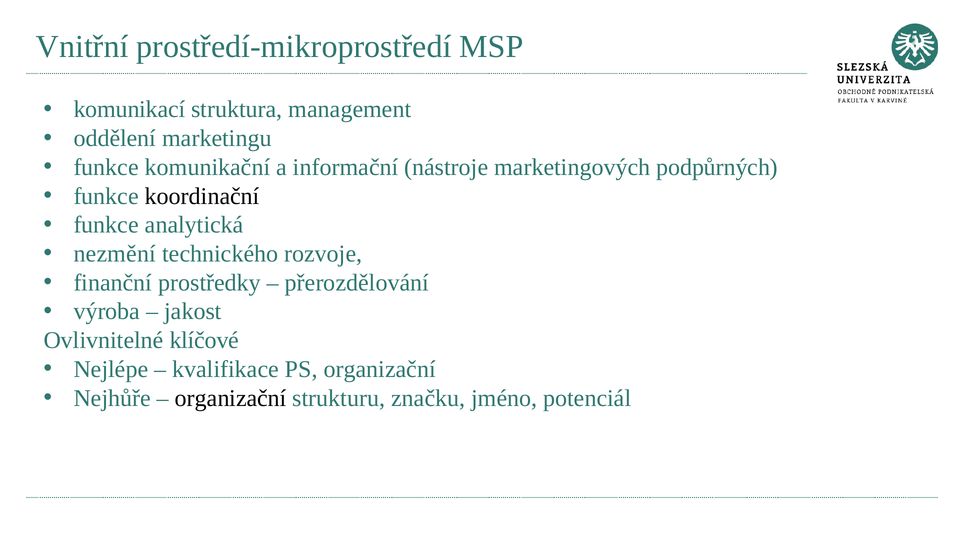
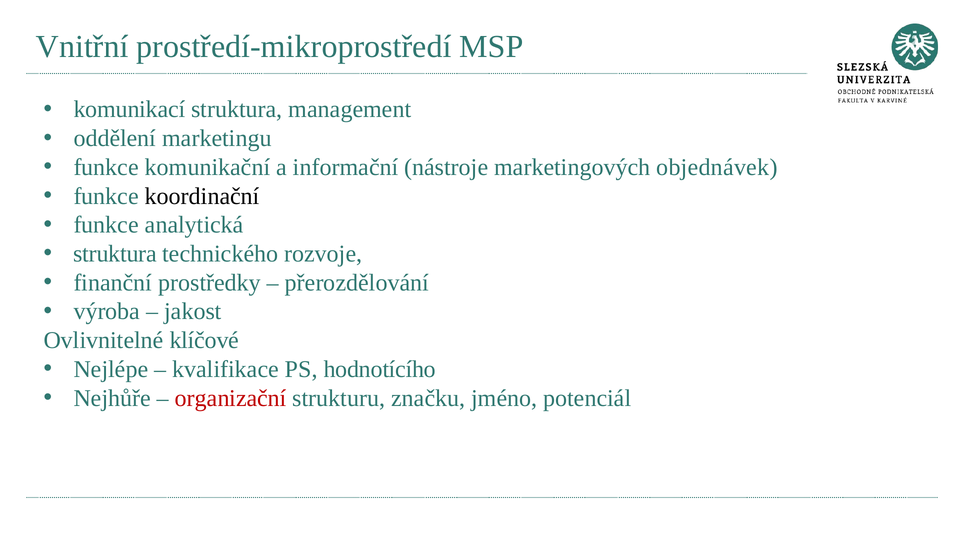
podpůrných: podpůrných -> objednávek (717, 167)
nezmění: nezmění -> struktura (115, 254)
PS organizační: organizační -> hodnotícího (380, 369)
organizační colour: black -> red (231, 398)
